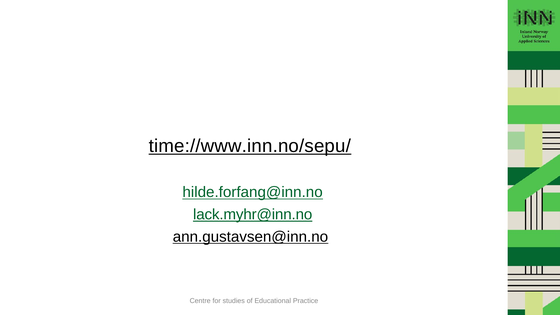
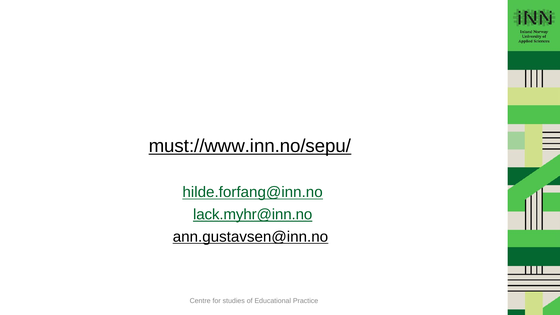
time://www.inn.no/sepu/: time://www.inn.no/sepu/ -> must://www.inn.no/sepu/ (250, 146)
